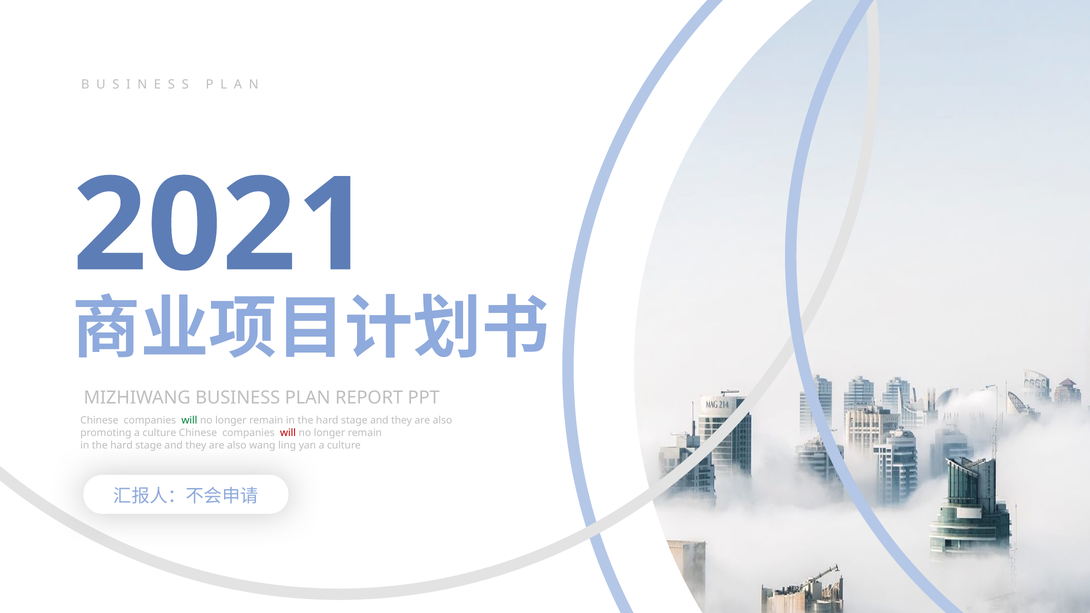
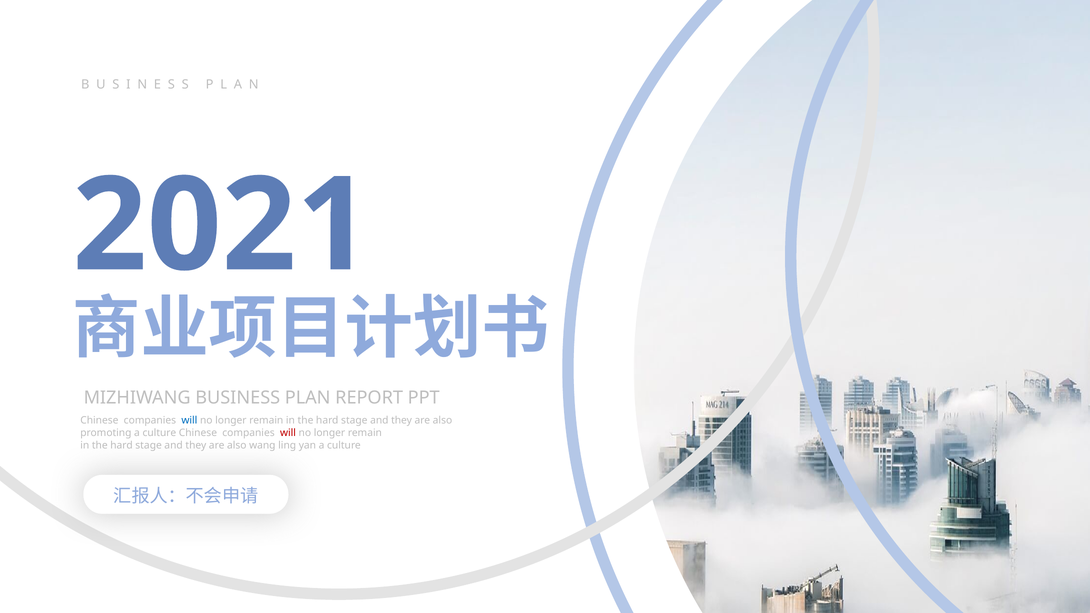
will colour: green -> blue (189, 421)
